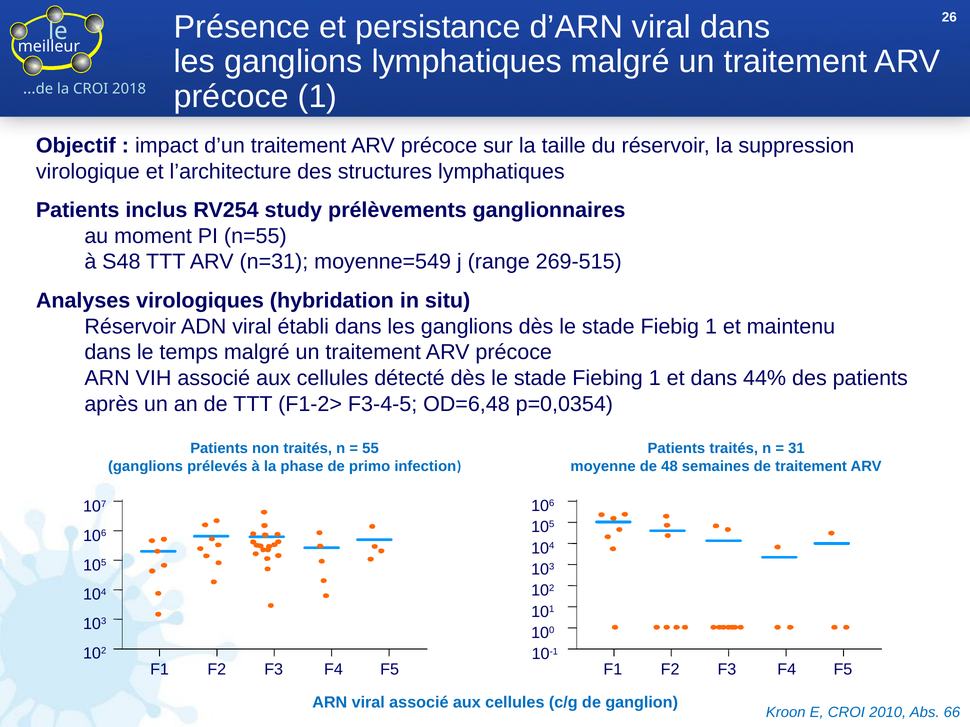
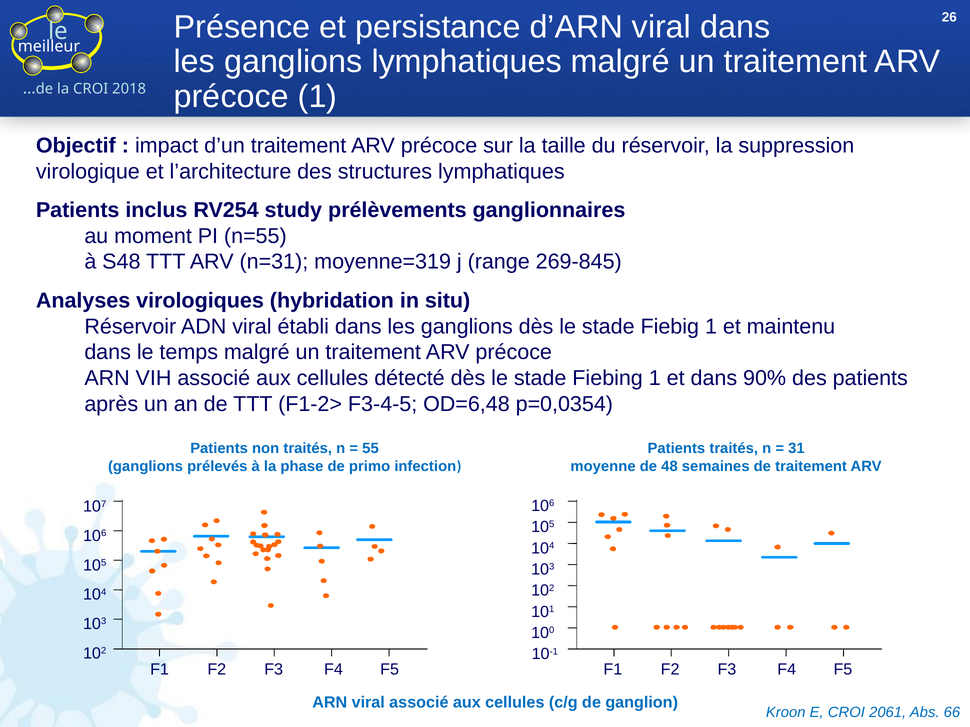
moyenne=549: moyenne=549 -> moyenne=319 (383, 262)
269-515: 269-515 -> 269-845 (579, 262)
44%: 44% -> 90% (765, 378)
2010: 2010 -> 2061 (888, 713)
